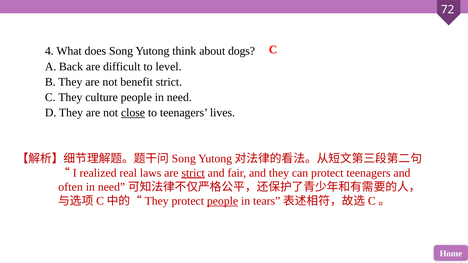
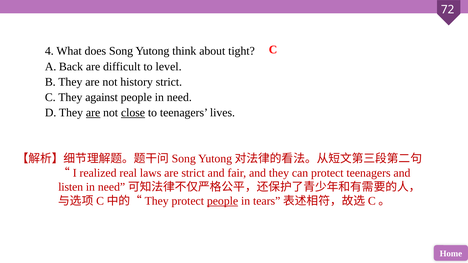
dogs: dogs -> tight (241, 51)
benefit: benefit -> history (137, 82)
culture: culture -> against (102, 97)
are underline: none -> present (93, 113)
strict underline: present -> none (193, 173)
often: often -> listen (71, 187)
